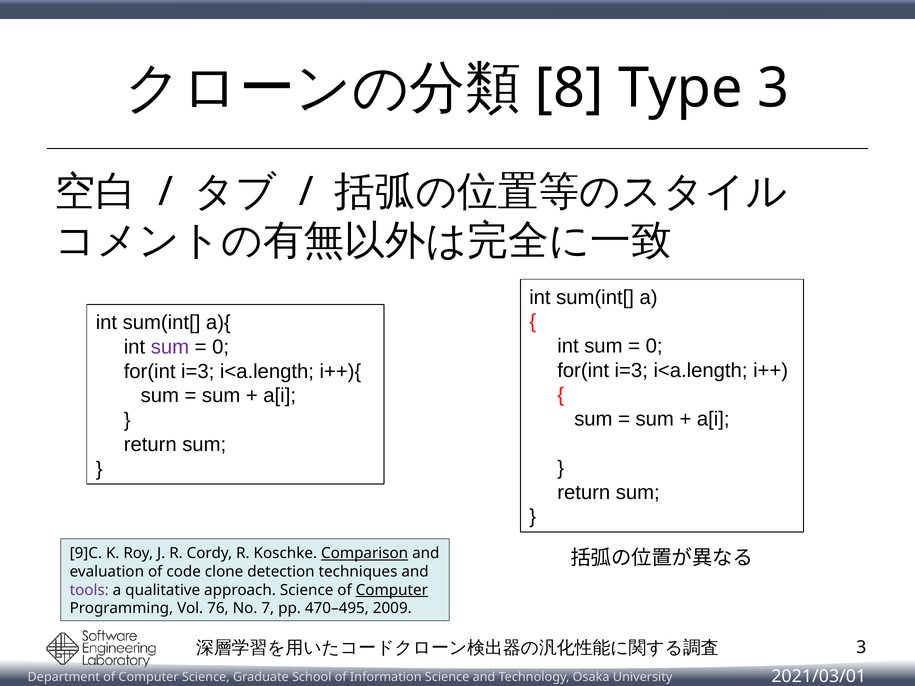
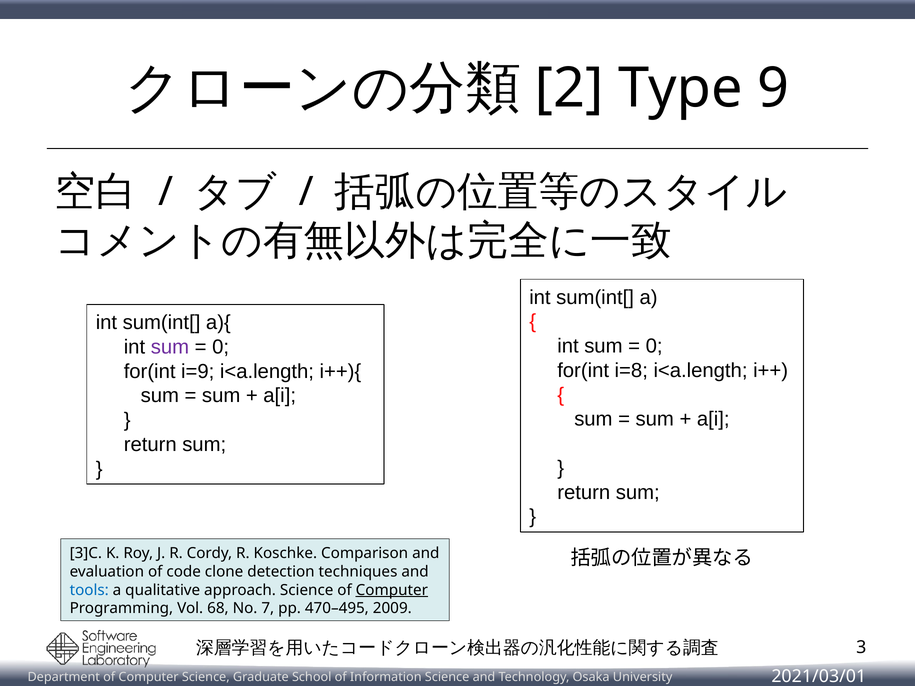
8: 8 -> 2 (569, 89)
Type 3: 3 -> 9 (773, 89)
i=3: i=3 -> i=8 (631, 371)
i=3: i=3 -> i=9 (198, 372)
9]C: 9]C -> 3]C (86, 554)
Comparison underline: present -> none (365, 554)
tools colour: purple -> blue (89, 590)
76: 76 -> 68 (218, 609)
